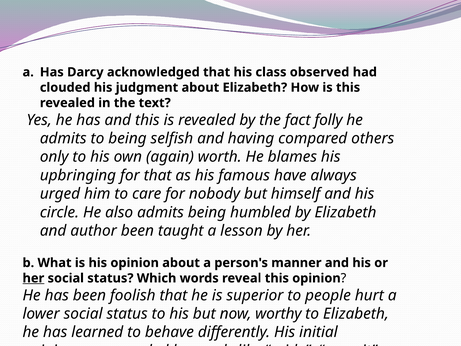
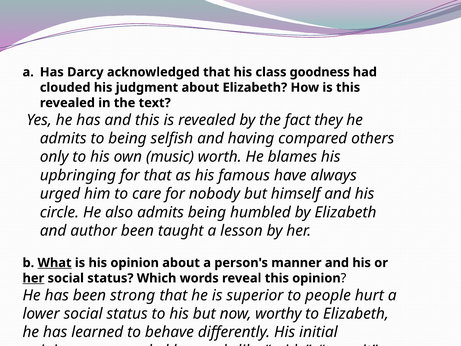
observed: observed -> goodness (320, 72)
folly: folly -> they (328, 120)
again: again -> music (170, 157)
What underline: none -> present (55, 263)
foolish: foolish -> strong (133, 295)
